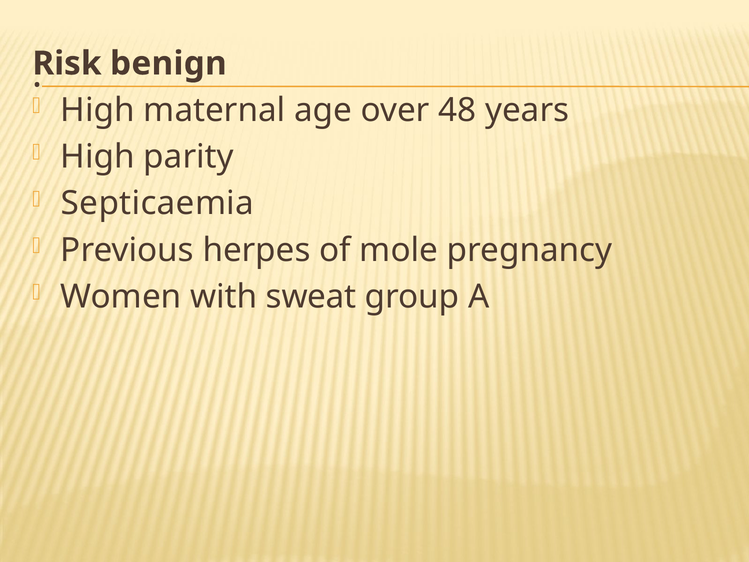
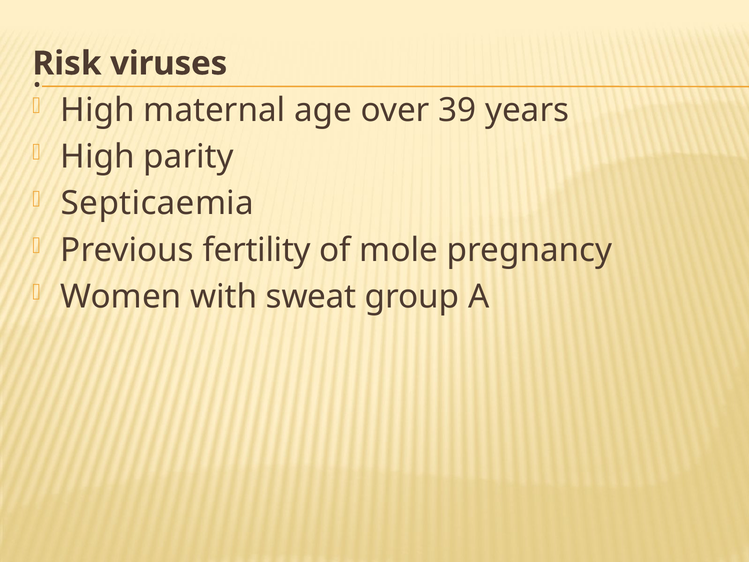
benign: benign -> viruses (169, 63)
48: 48 -> 39 (457, 110)
herpes: herpes -> fertility (257, 250)
